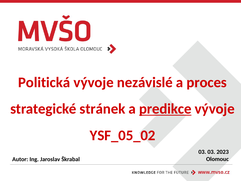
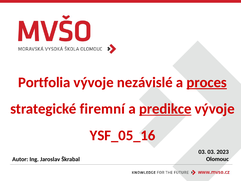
Politická: Politická -> Portfolia (44, 82)
proces underline: none -> present (207, 82)
stránek: stránek -> firemní (102, 109)
YSF_05_02: YSF_05_02 -> YSF_05_16 (123, 135)
